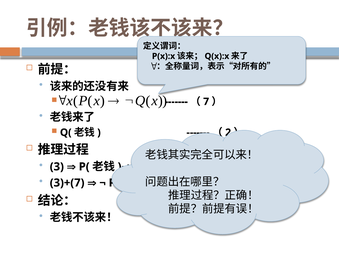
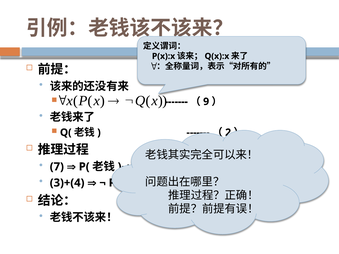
7: 7 -> 9 (206, 102)
3: 3 -> 7 (57, 167)
3)+(7: 3)+(7 -> 3)+(4 (67, 183)
